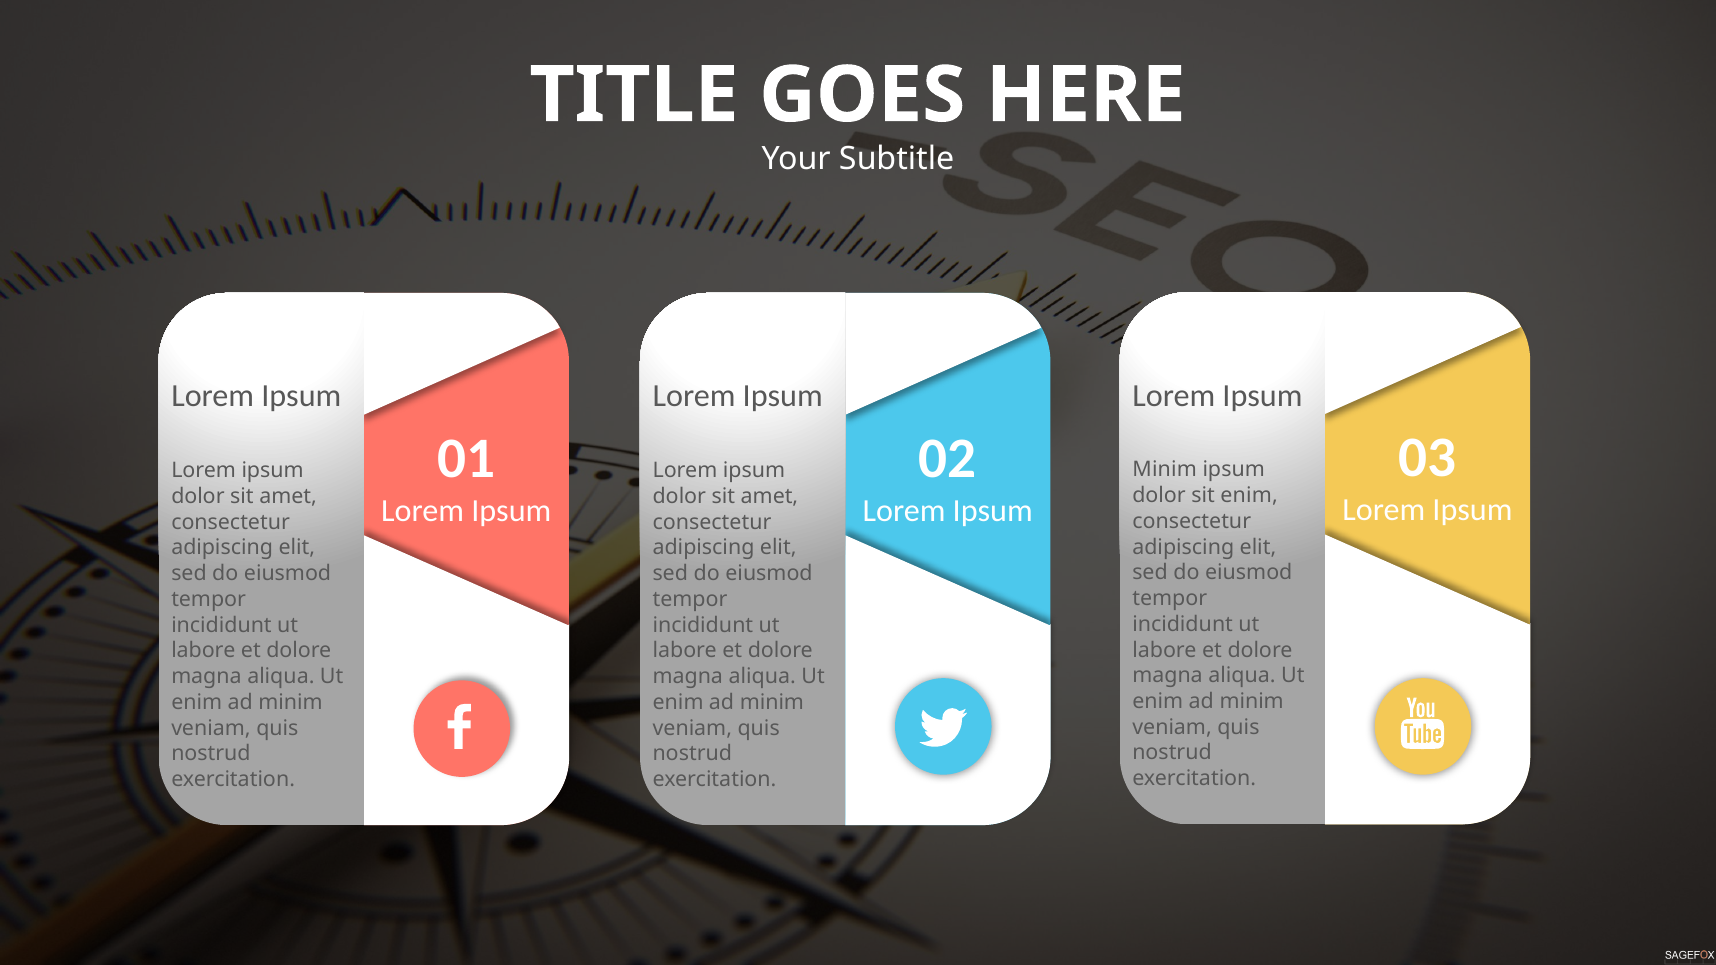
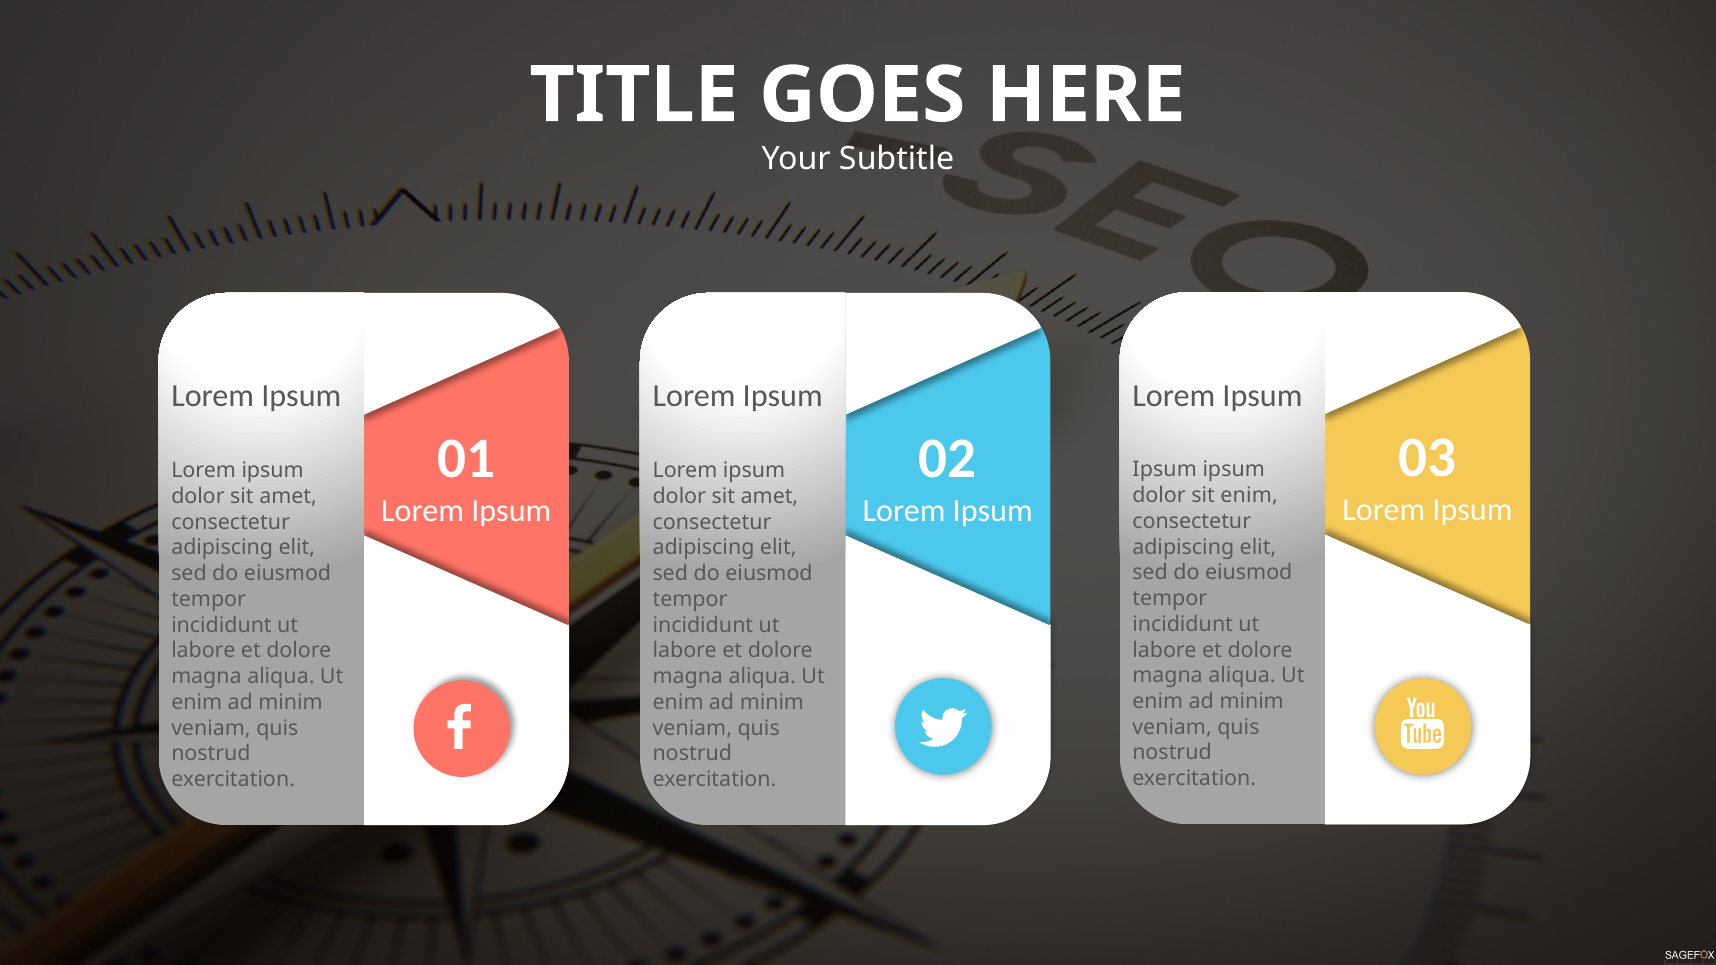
Minim: Minim -> Ipsum (1165, 470)
